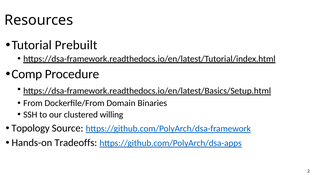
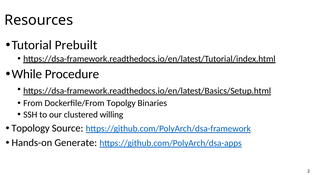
Comp: Comp -> While (27, 74)
Domain: Domain -> Topolgy (121, 103)
Tradeoffs: Tradeoffs -> Generate (76, 143)
